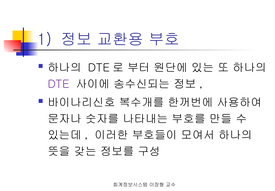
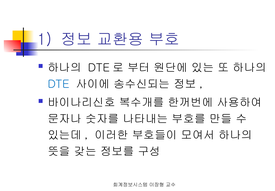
DTE colour: purple -> blue (59, 84)
